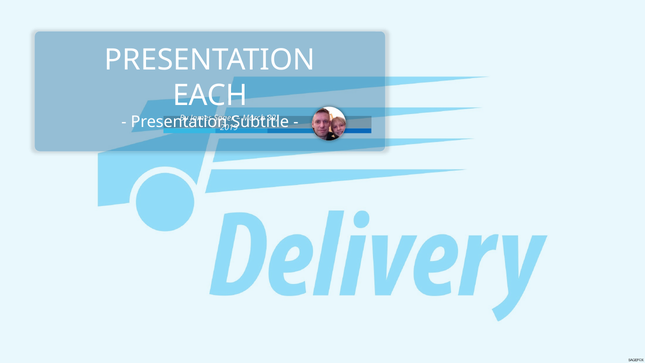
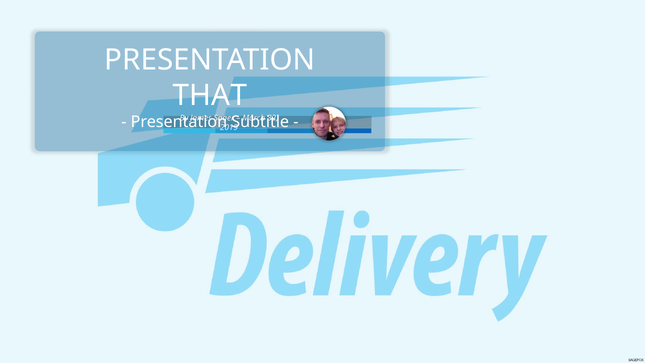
EACH: EACH -> THAT (210, 96)
